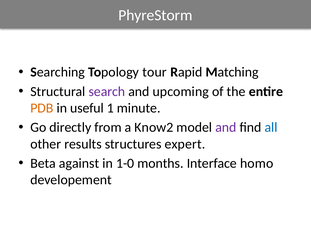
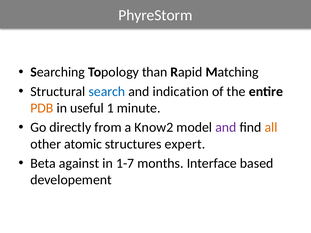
tour: tour -> than (155, 72)
search colour: purple -> blue (107, 92)
upcoming: upcoming -> indication (181, 92)
all colour: blue -> orange (271, 128)
results: results -> atomic (83, 144)
1-0: 1-0 -> 1-7 (125, 164)
homo: homo -> based (257, 164)
